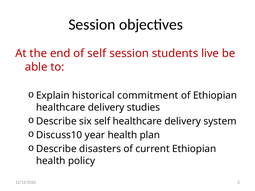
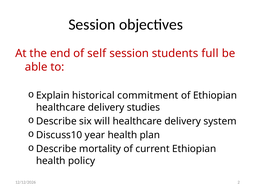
live: live -> full (210, 54)
six self: self -> will (102, 121)
disasters: disasters -> mortality (100, 149)
